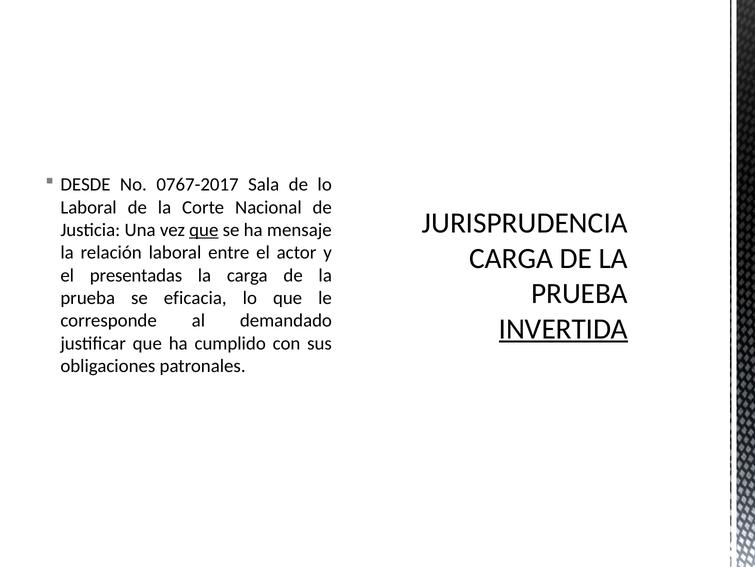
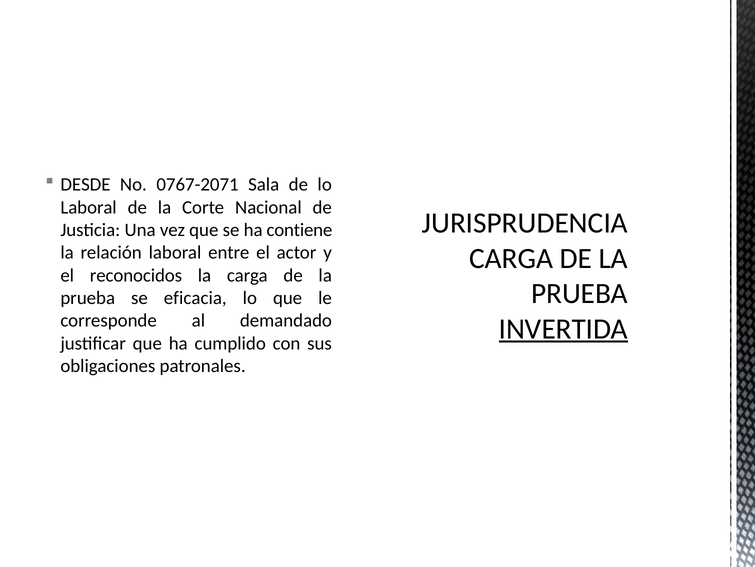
0767-2017: 0767-2017 -> 0767-2071 (198, 184)
que underline: present -> none (204, 230)
mensaje: mensaje -> contiene (299, 230)
presentadas: presentadas -> reconocidos (136, 275)
